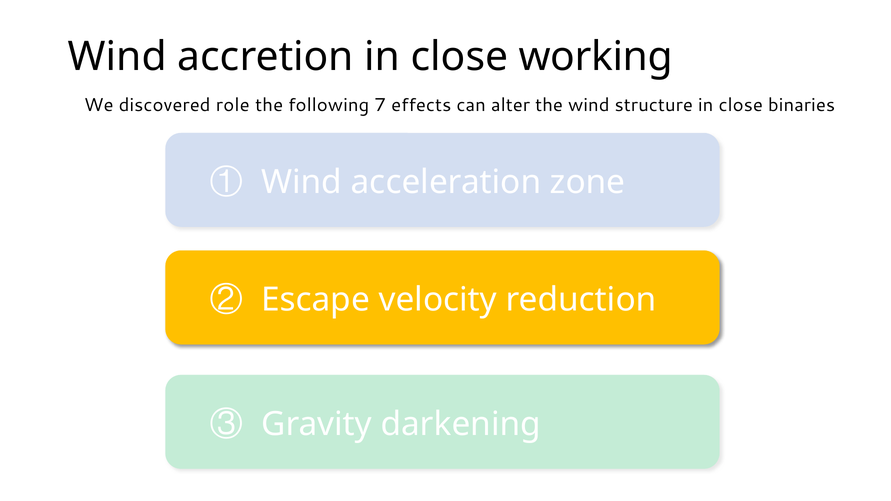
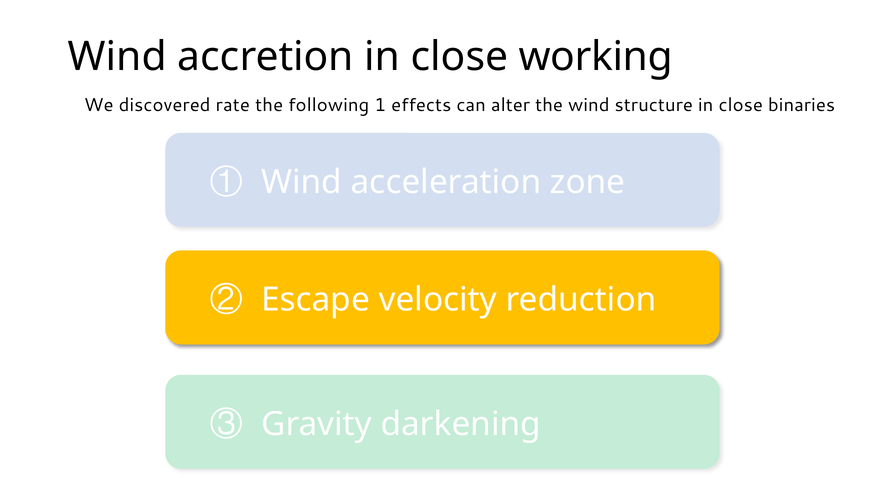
role: role -> rate (233, 105)
7: 7 -> 1 (380, 105)
